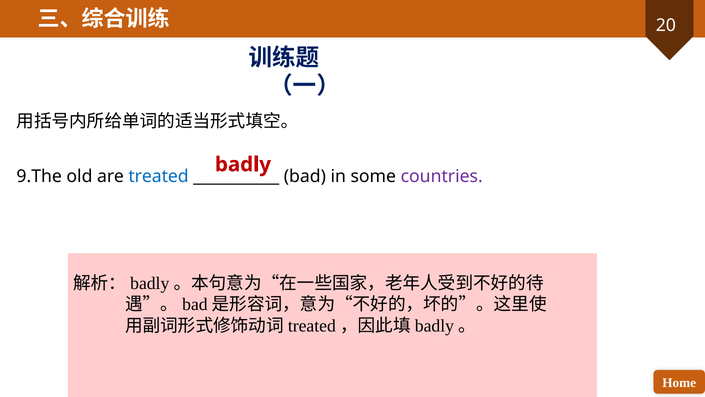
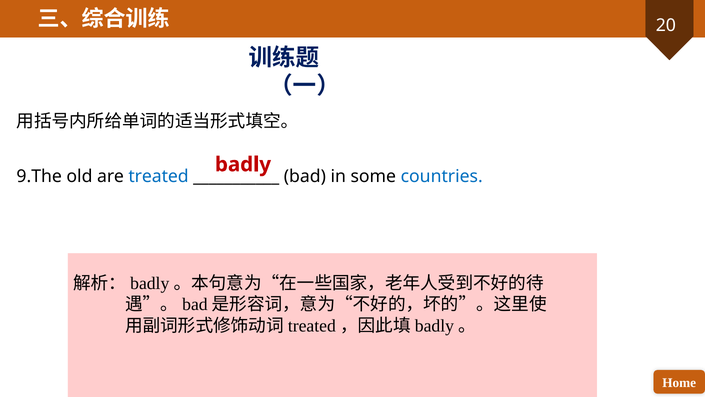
countries colour: purple -> blue (442, 176)
